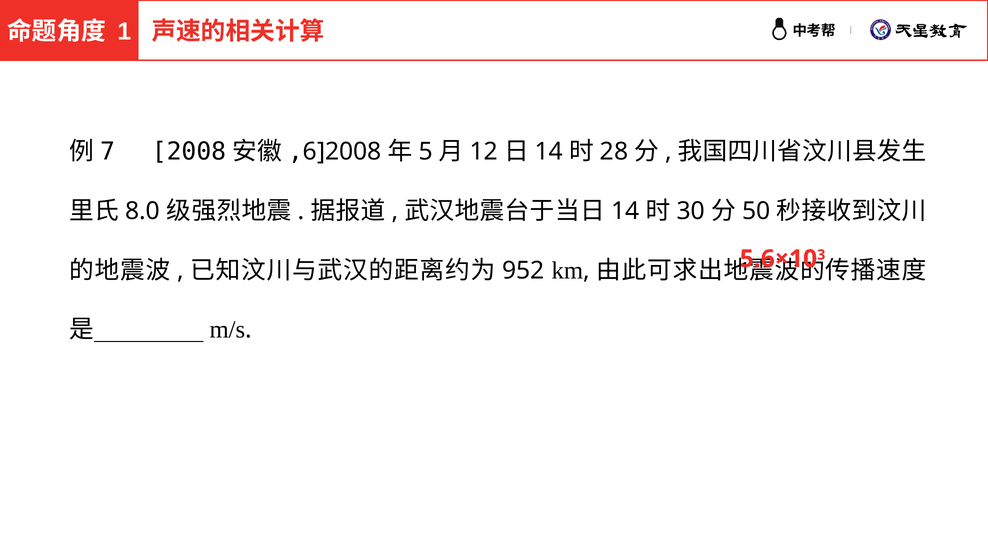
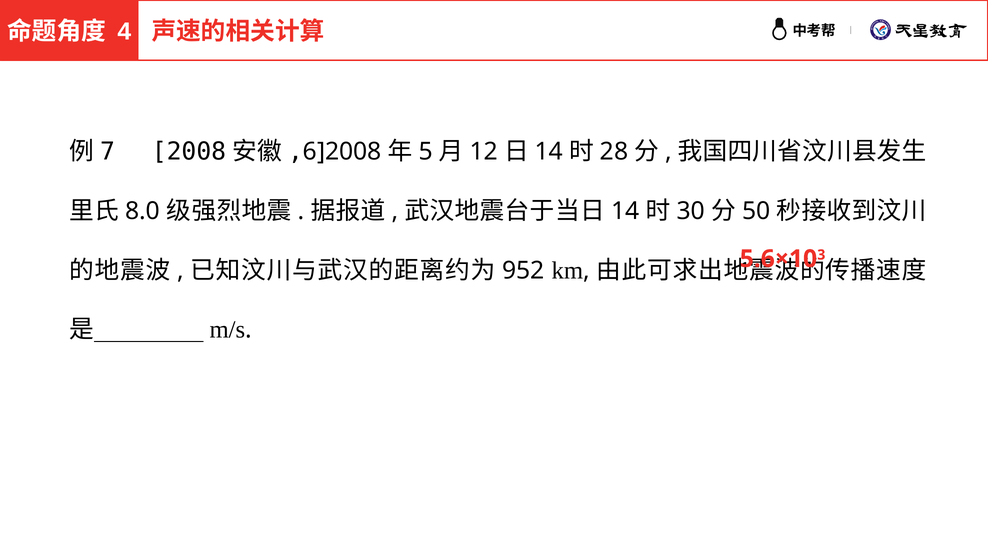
1: 1 -> 4 (124, 32)
